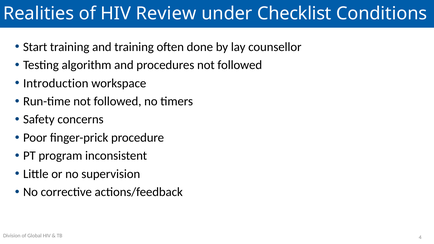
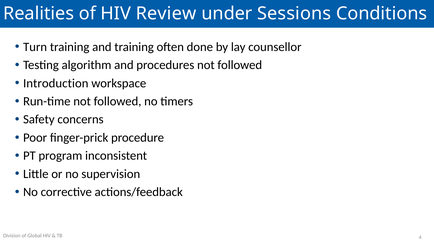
Checklist: Checklist -> Sessions (294, 14)
Start: Start -> Turn (35, 47)
